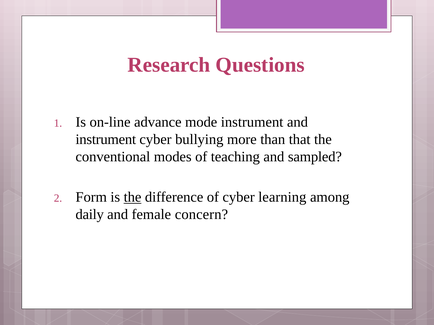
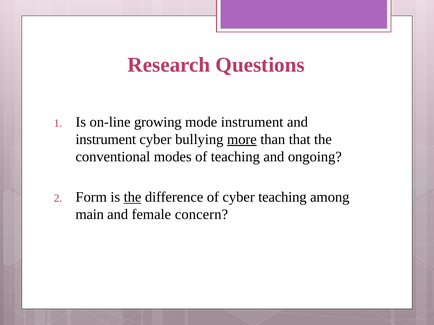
advance: advance -> growing (158, 122)
more underline: none -> present (242, 140)
sampled: sampled -> ongoing (315, 157)
cyber learning: learning -> teaching (282, 197)
daily: daily -> main (90, 215)
